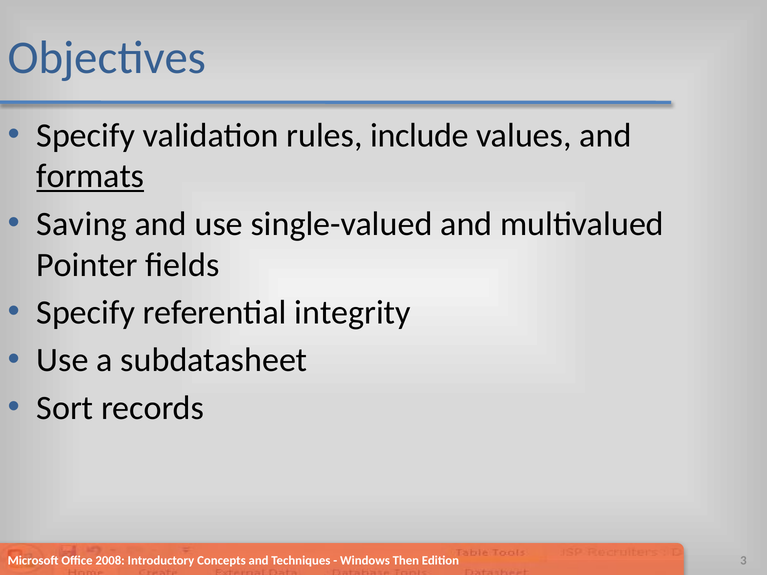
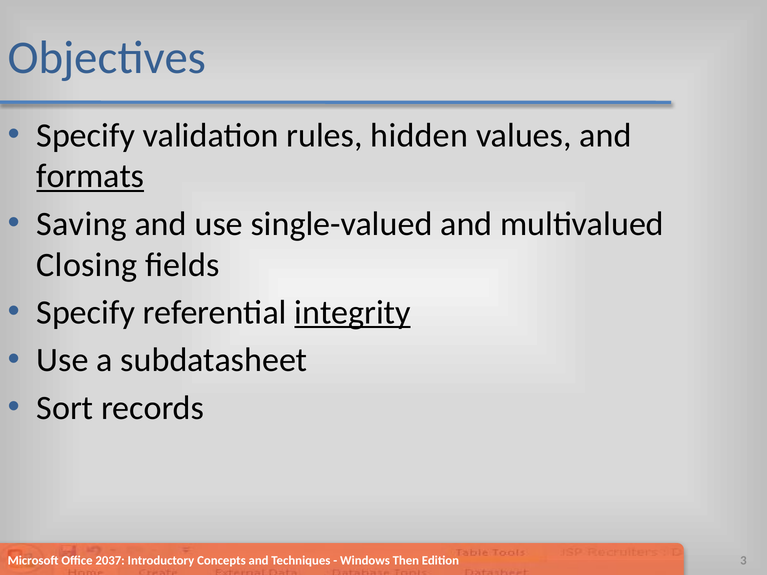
include: include -> hidden (419, 135)
Pointer: Pointer -> Closing (87, 265)
integrity underline: none -> present (352, 313)
2008: 2008 -> 2037 (110, 561)
